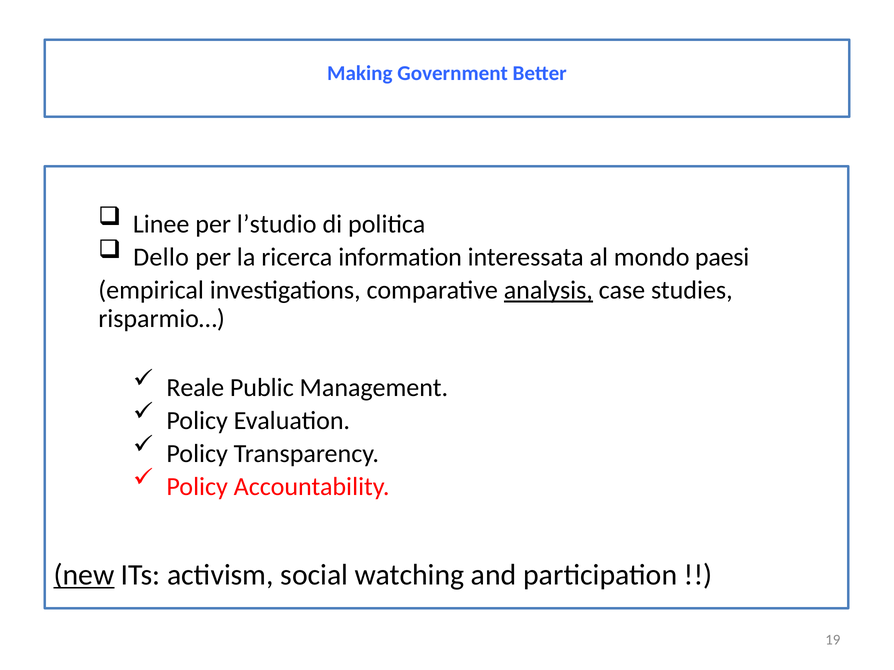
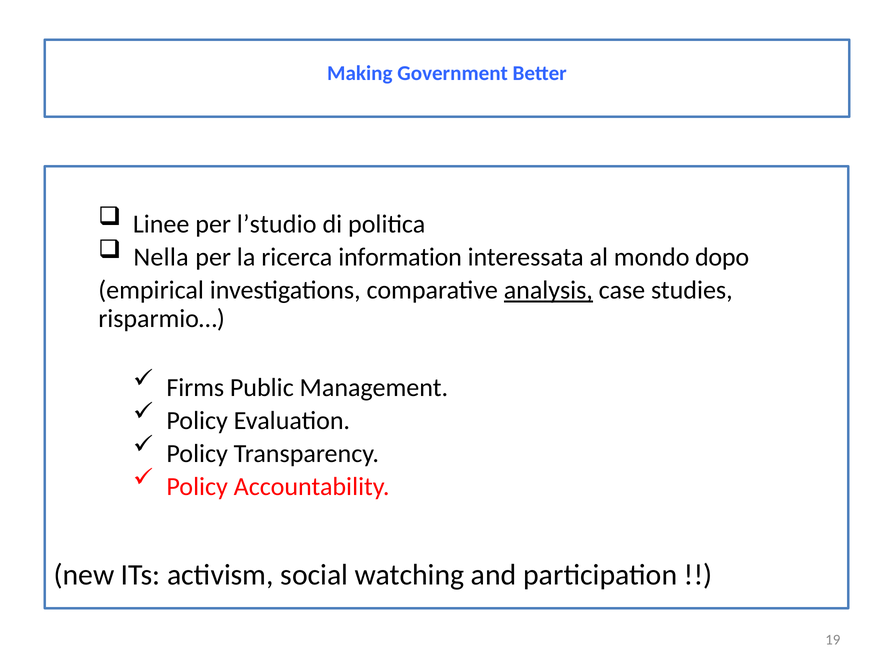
Dello: Dello -> Nella (161, 257)
paesi: paesi -> dopo (722, 257)
Reale: Reale -> Firms (195, 388)
new underline: present -> none (84, 575)
